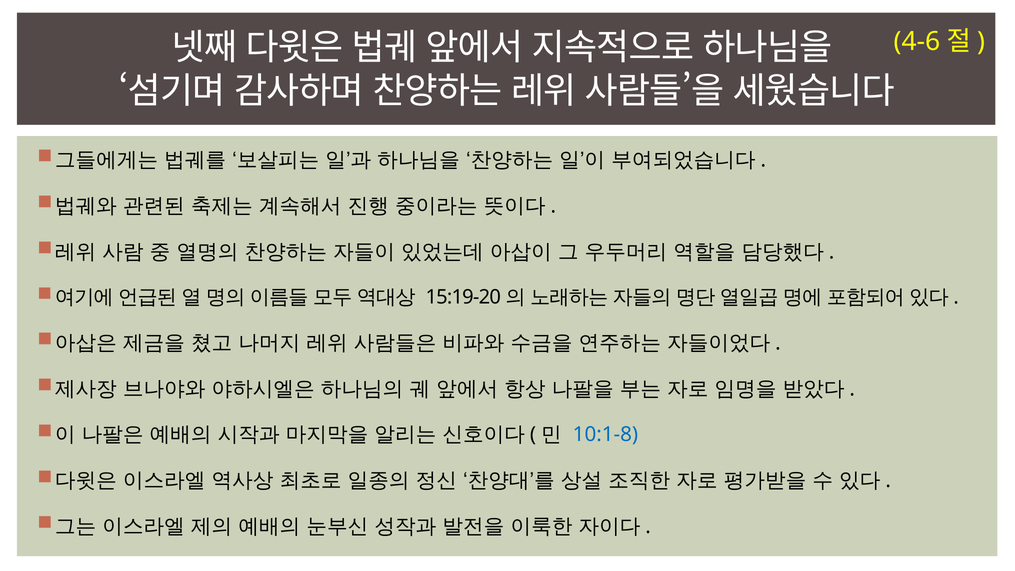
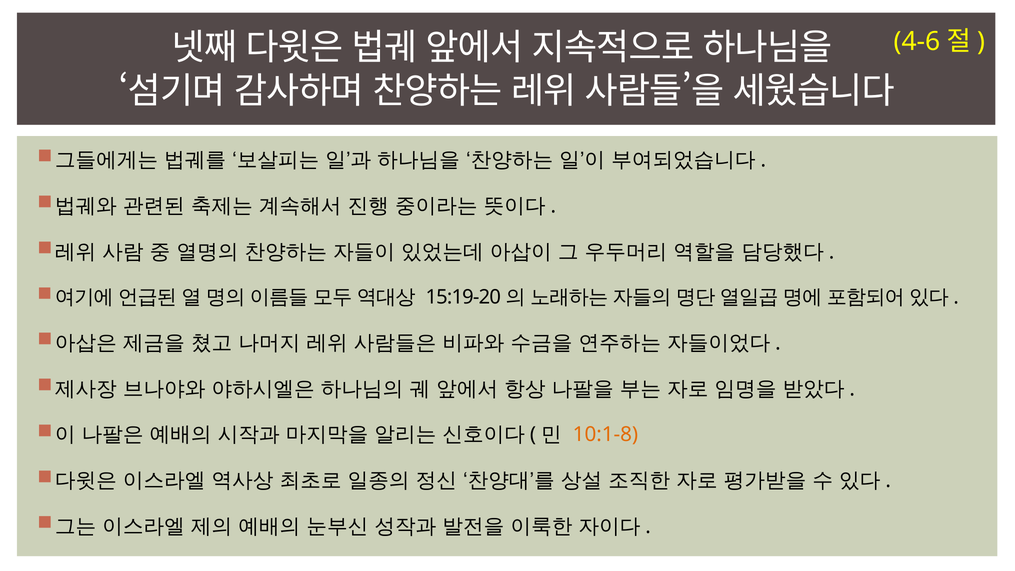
10:1-8 colour: blue -> orange (605, 435)
